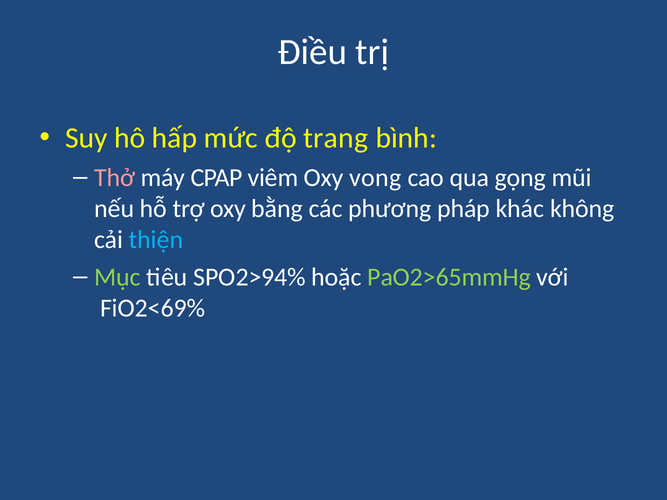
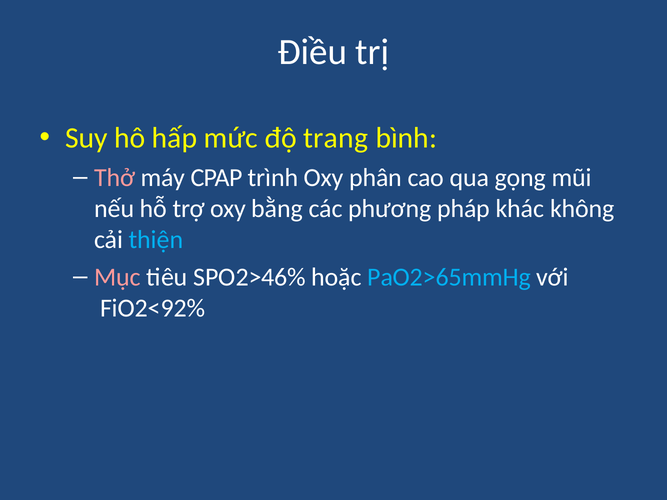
viêm: viêm -> trình (273, 178)
vong: vong -> phân (376, 178)
Mục colour: light green -> pink (118, 277)
SPO2>94%: SPO2>94% -> SPO2>46% (250, 277)
PaO2>65mmHg colour: light green -> light blue (449, 277)
FiO2<69%: FiO2<69% -> FiO2<92% (153, 308)
